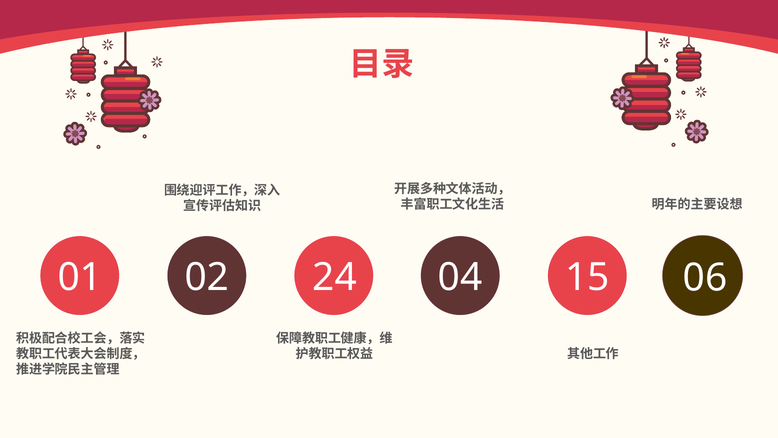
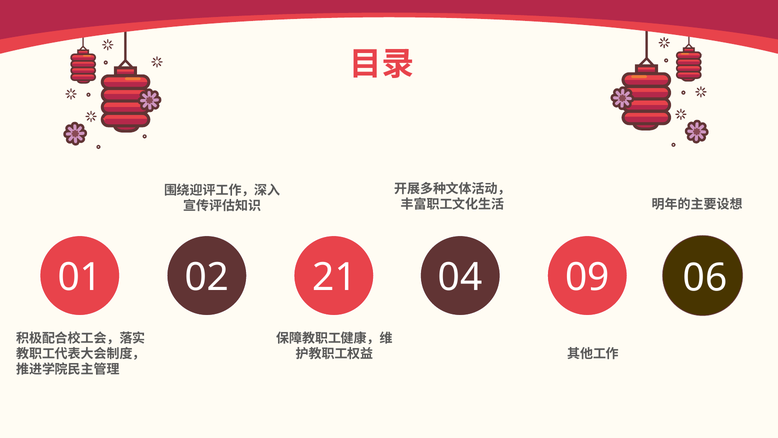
24: 24 -> 21 (335, 277)
15: 15 -> 09 (587, 277)
